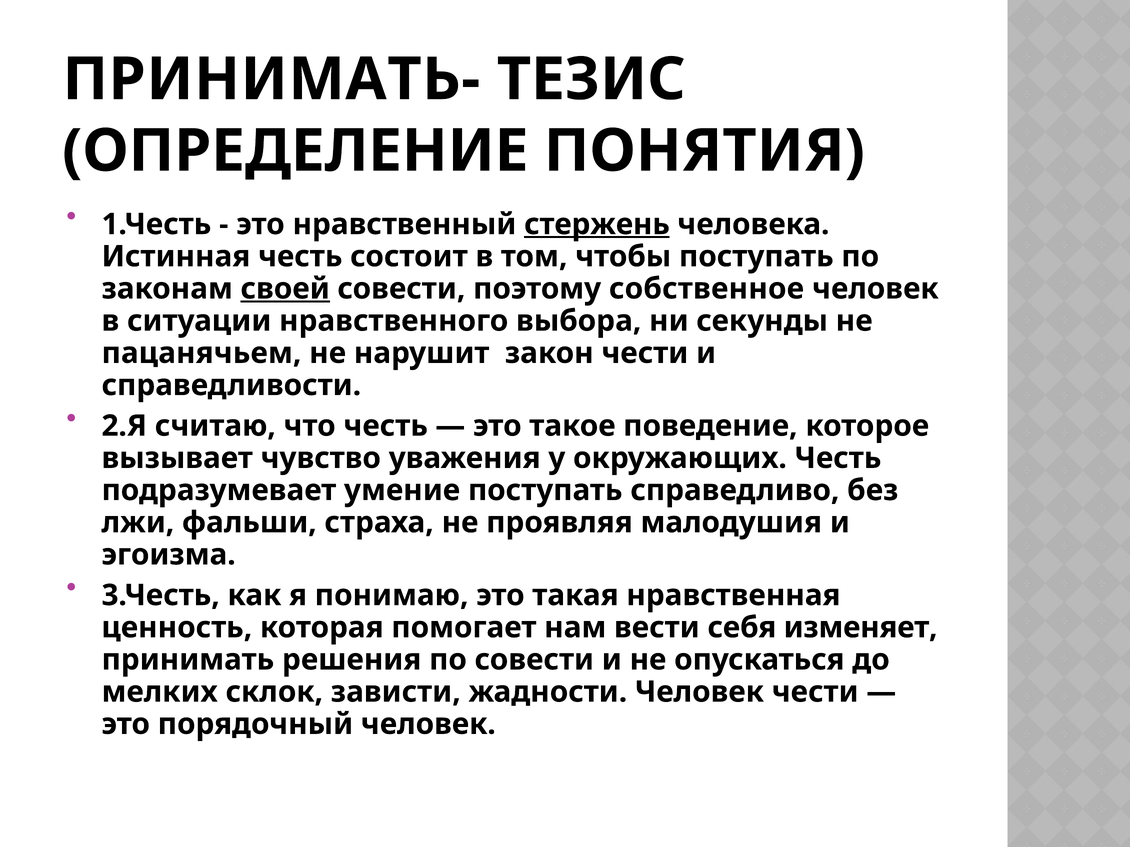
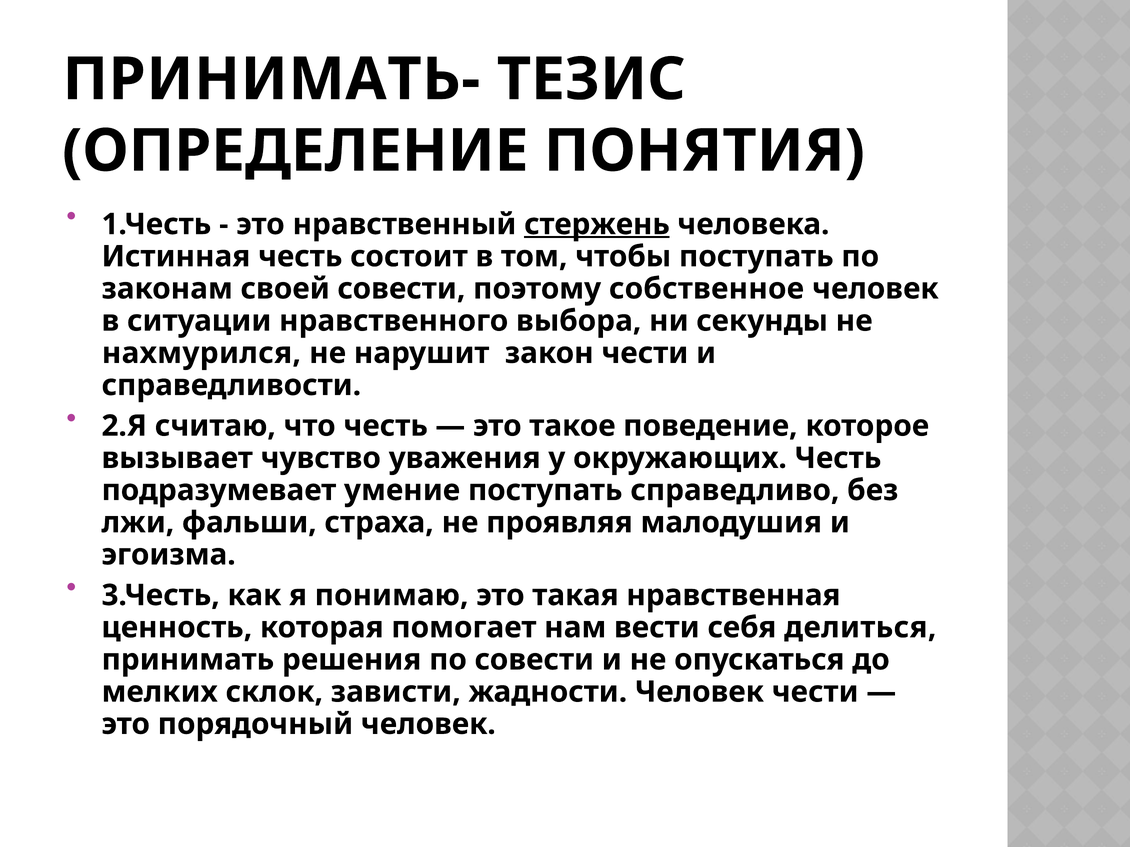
своей underline: present -> none (285, 289)
пацанячьем: пацанячьем -> нахмурился (201, 353)
изменяет: изменяет -> делиться (860, 628)
